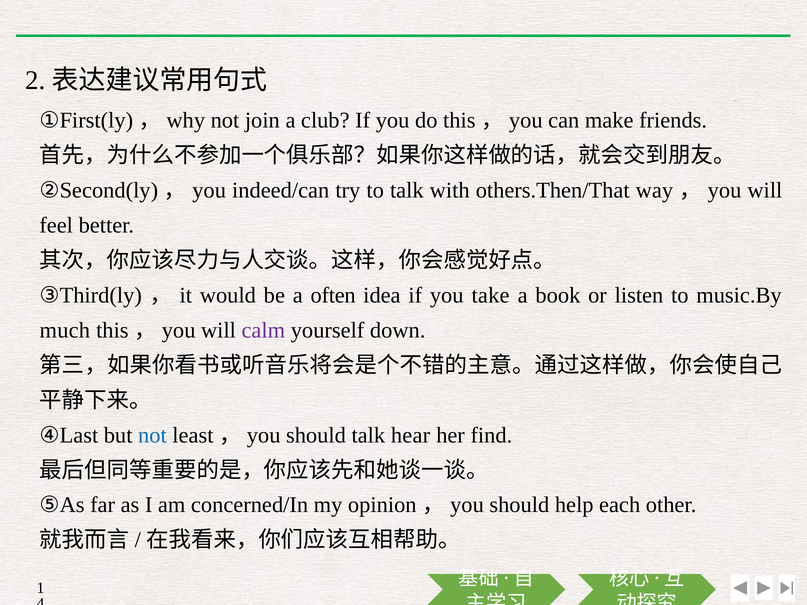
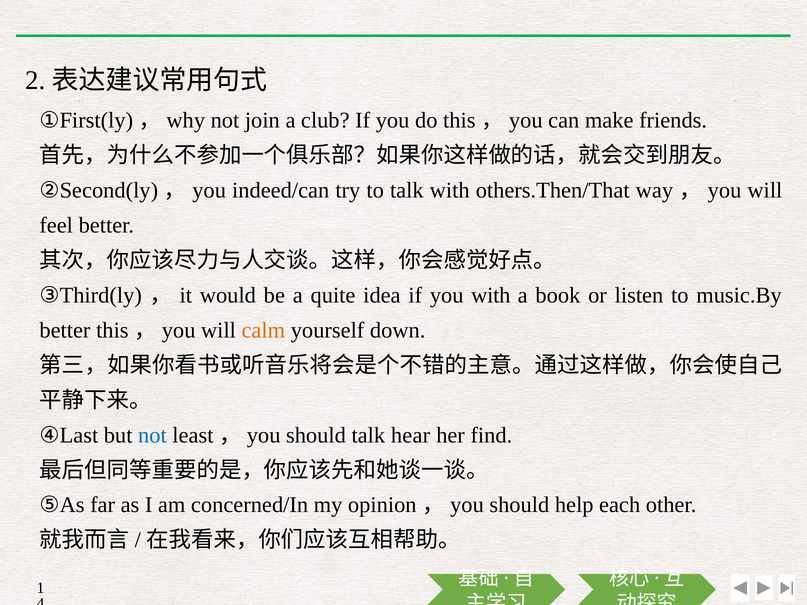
often: often -> quite (333, 295)
you take: take -> with (491, 295)
much: much -> better (65, 330)
calm colour: purple -> orange (263, 330)
